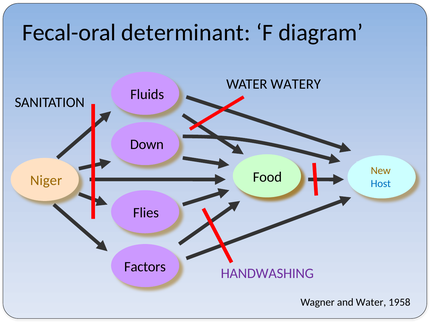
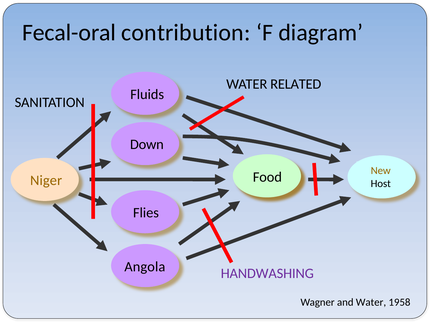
determinant: determinant -> contribution (186, 32)
WATERY: WATERY -> RELATED (296, 84)
Host colour: blue -> black (381, 183)
Factors: Factors -> Angola (145, 266)
